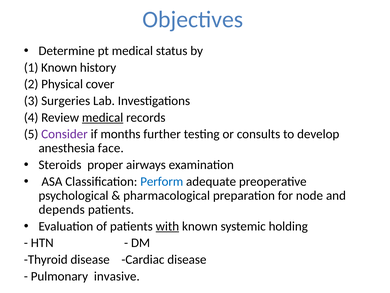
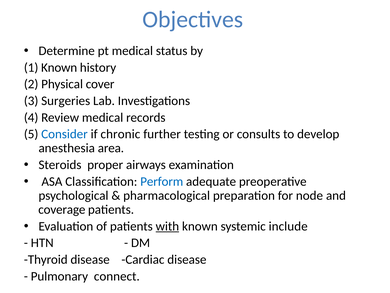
medical underline: present -> none (103, 117)
Consider colour: purple -> blue (64, 134)
months: months -> chronic (120, 134)
face: face -> area (111, 148)
depends: depends -> coverage (62, 209)
holding: holding -> include (288, 226)
invasive: invasive -> connect (117, 276)
